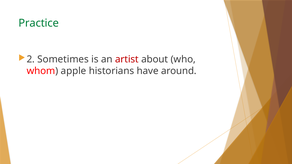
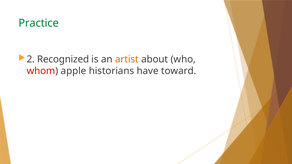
Sometimes: Sometimes -> Recognized (63, 59)
artist colour: red -> orange (127, 59)
around: around -> toward (179, 71)
